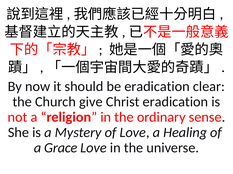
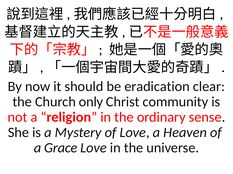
give: give -> only (91, 102)
Christ eradication: eradication -> community (175, 102)
Healing: Healing -> Heaven (185, 133)
